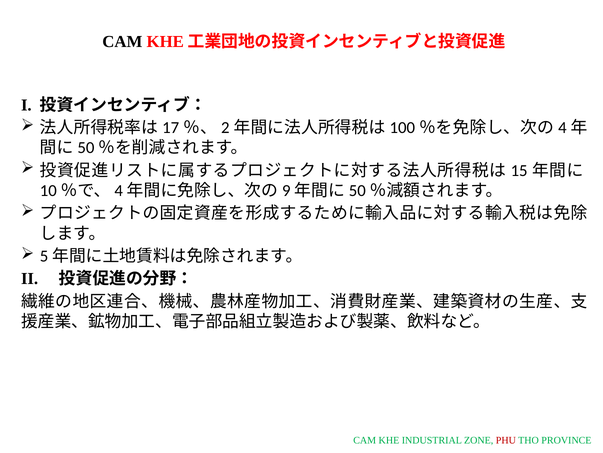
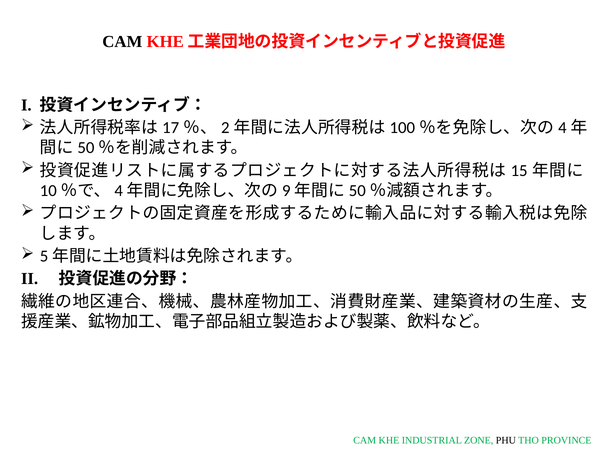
PHU colour: red -> black (506, 440)
